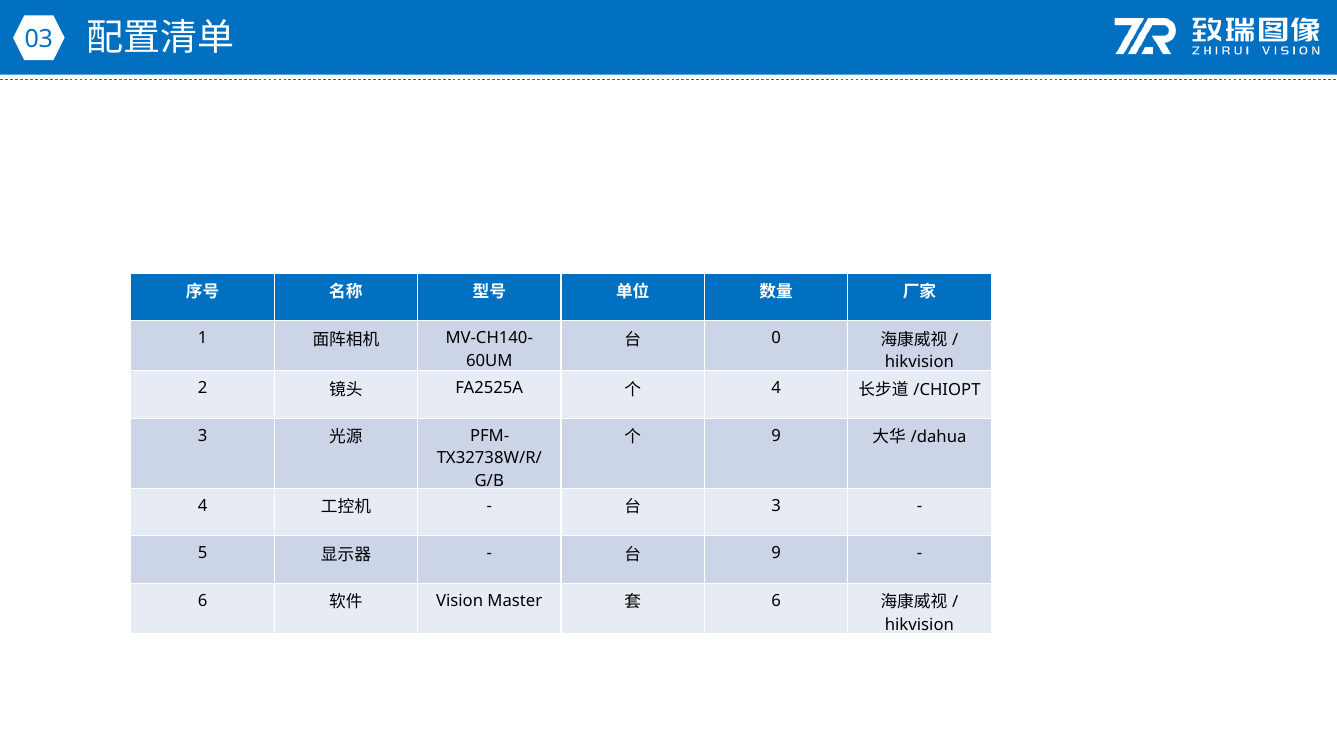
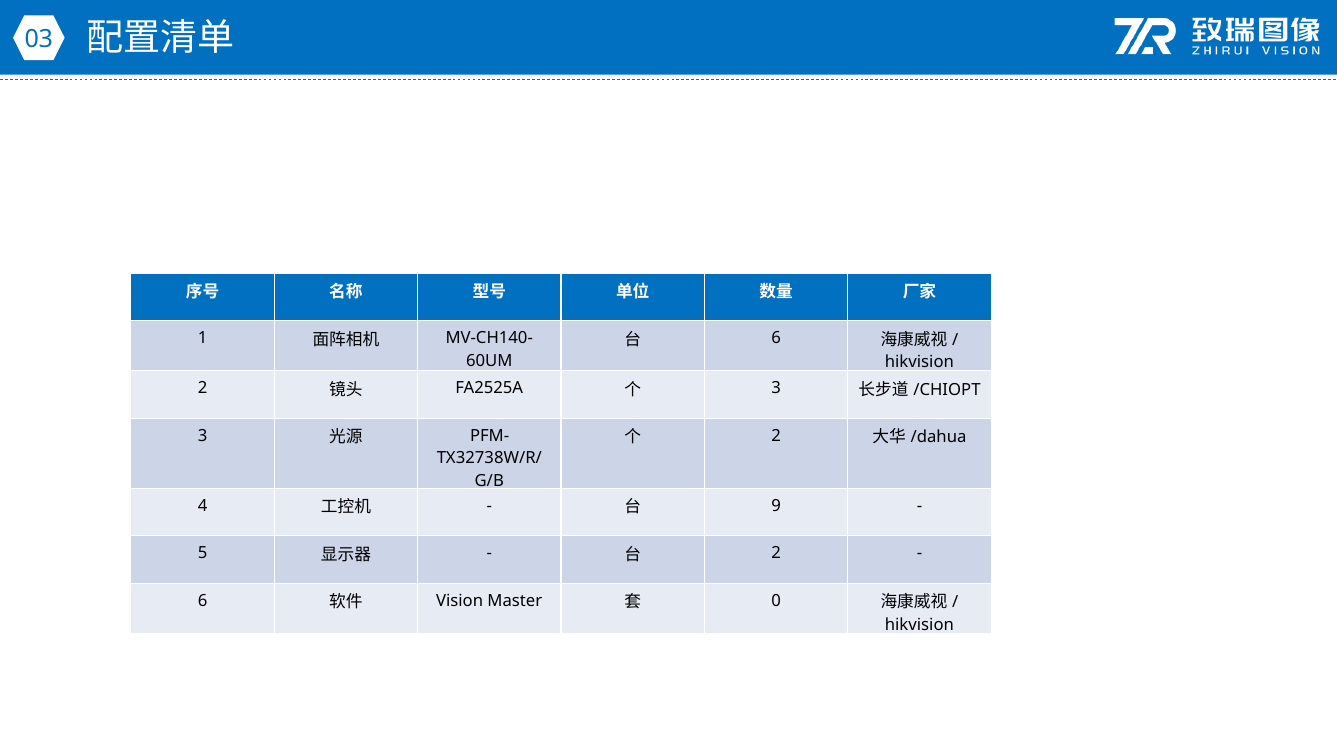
0: 0 -> 6 (776, 338)
4: 4 -> 3 (776, 388)
9: 9 -> 2 (776, 436)
3: 3 -> 9 (776, 506)
9: 9 -> 2 (776, 553)
6: 6 -> 0 (776, 601)
